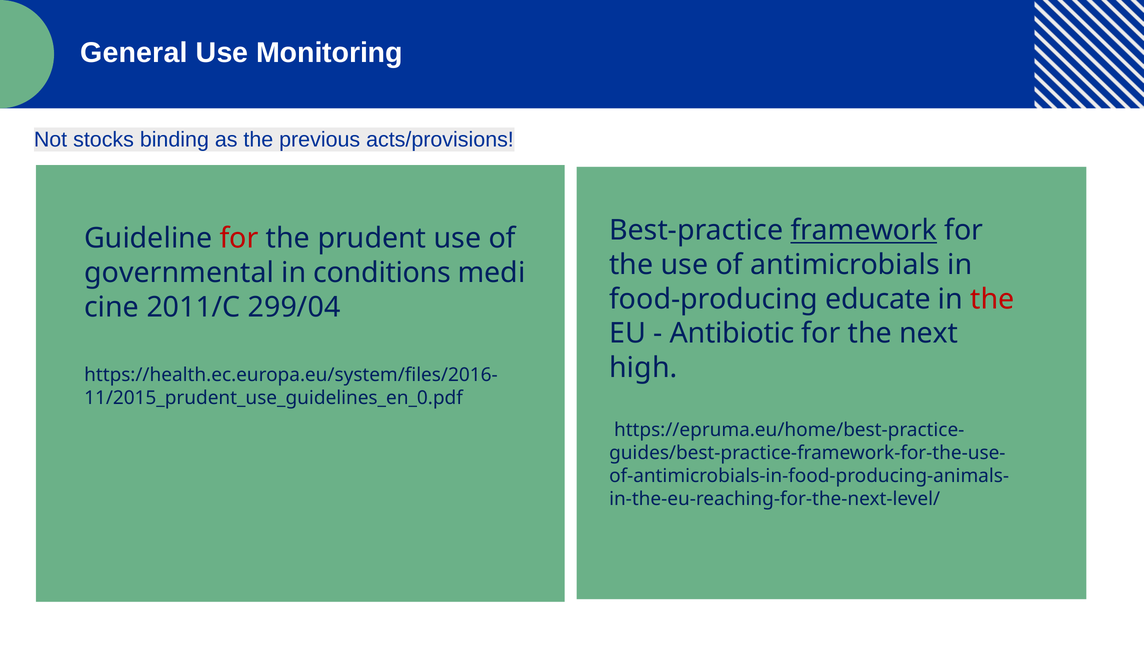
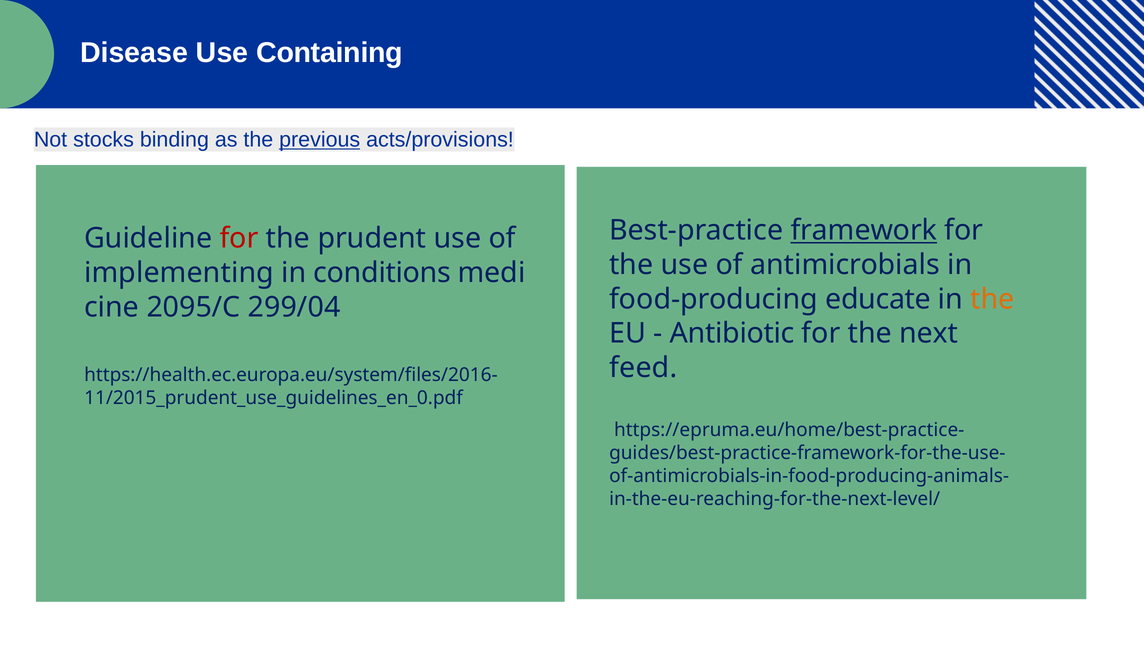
General: General -> Disease (134, 53)
Monitoring: Monitoring -> Containing (329, 53)
previous underline: none -> present (320, 140)
governmental: governmental -> implementing (179, 273)
the colour: red -> orange (992, 299)
2011/C: 2011/C -> 2095/C (194, 307)
high: high -> feed (643, 368)
